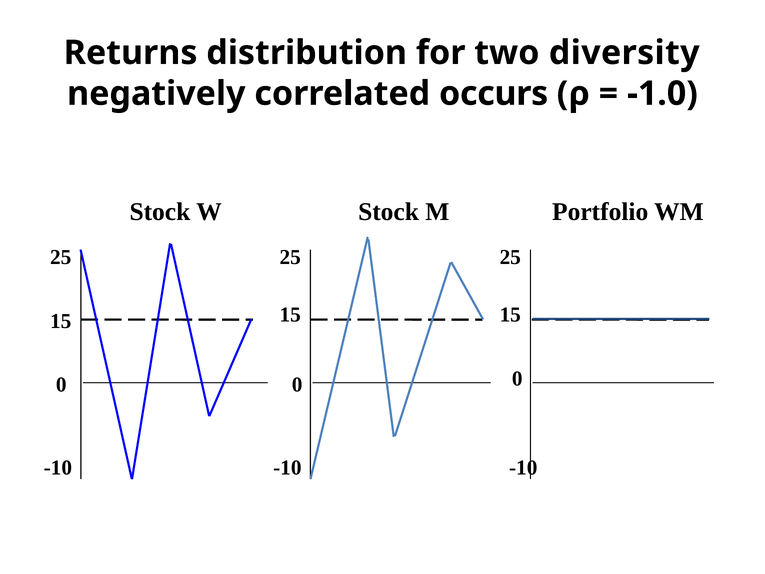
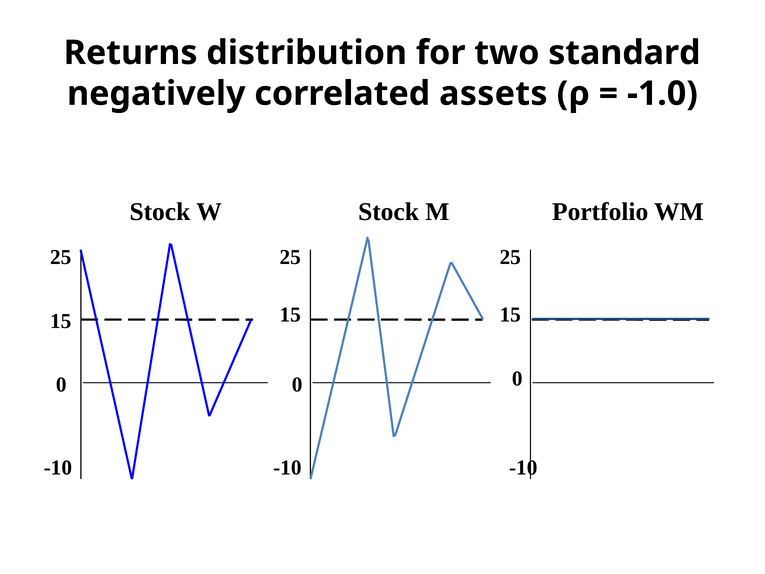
diversity: diversity -> standard (624, 53)
occurs: occurs -> assets (493, 94)
